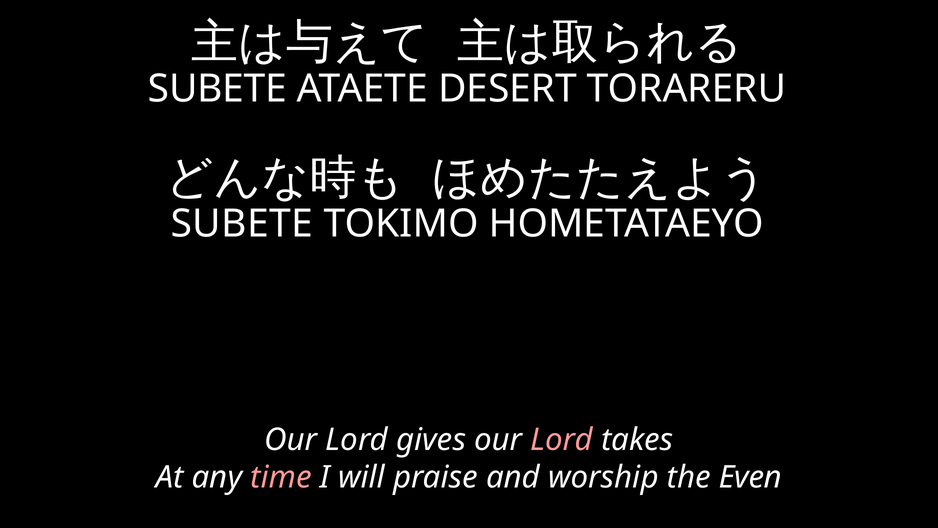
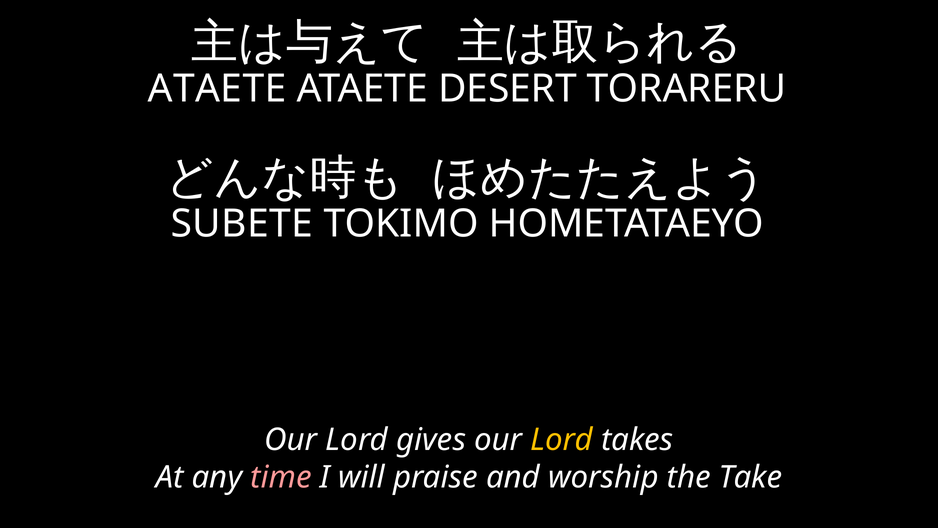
SUBETE: SUBETE -> ATAETE (217, 89)
Lord colour: pink -> yellow (562, 440)
Even: Even -> Take (750, 477)
